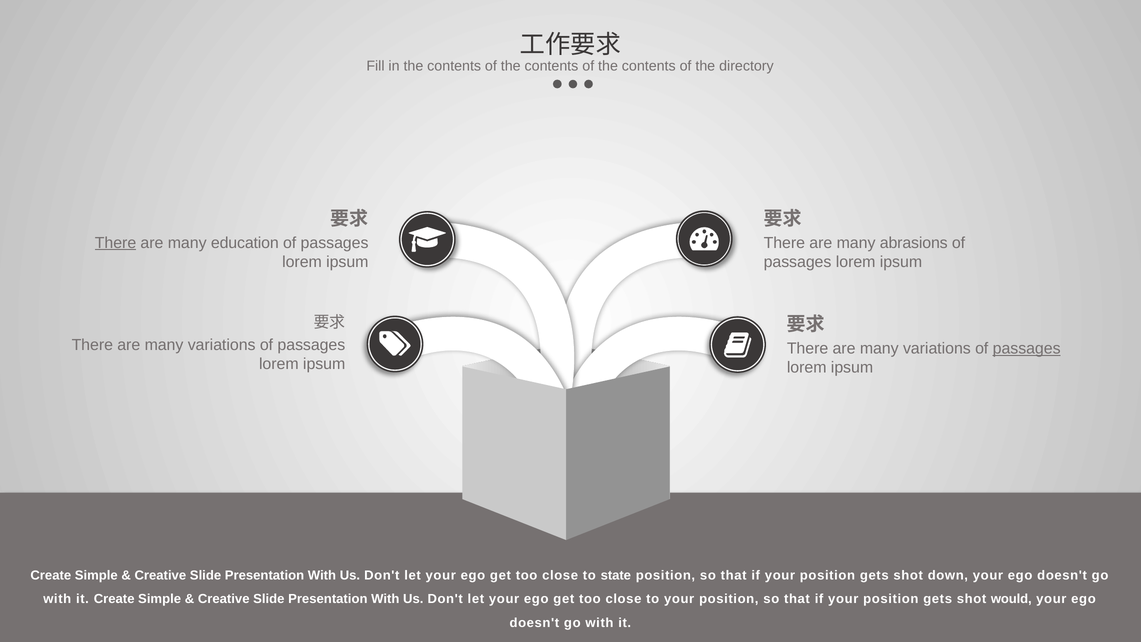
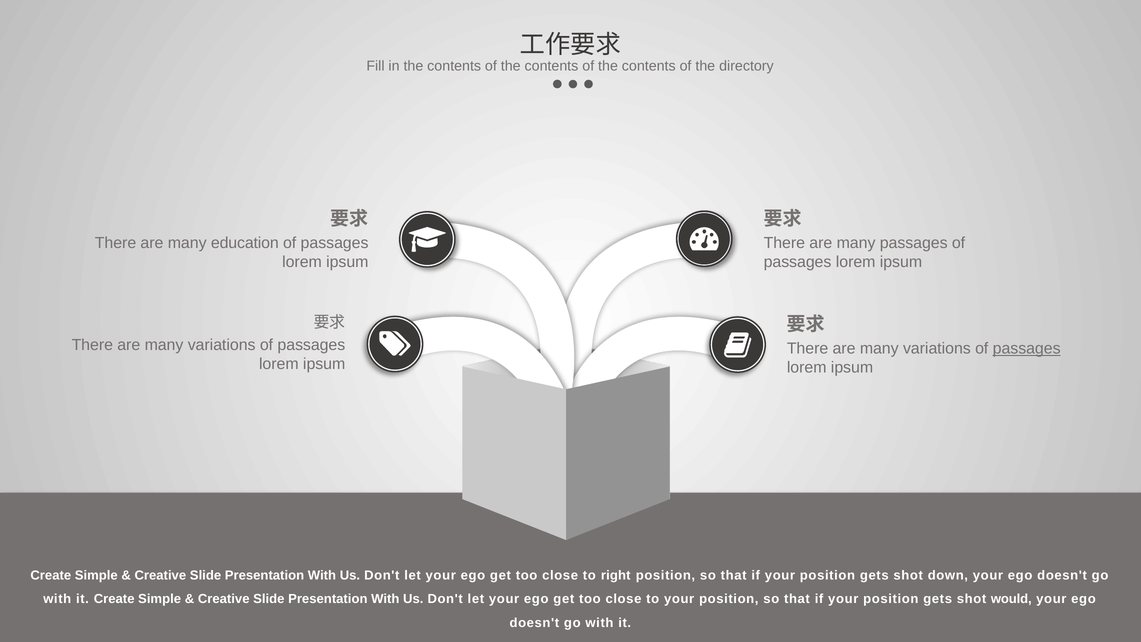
There underline: present -> none (116, 243)
many abrasions: abrasions -> passages (914, 243)
state: state -> right (616, 575)
